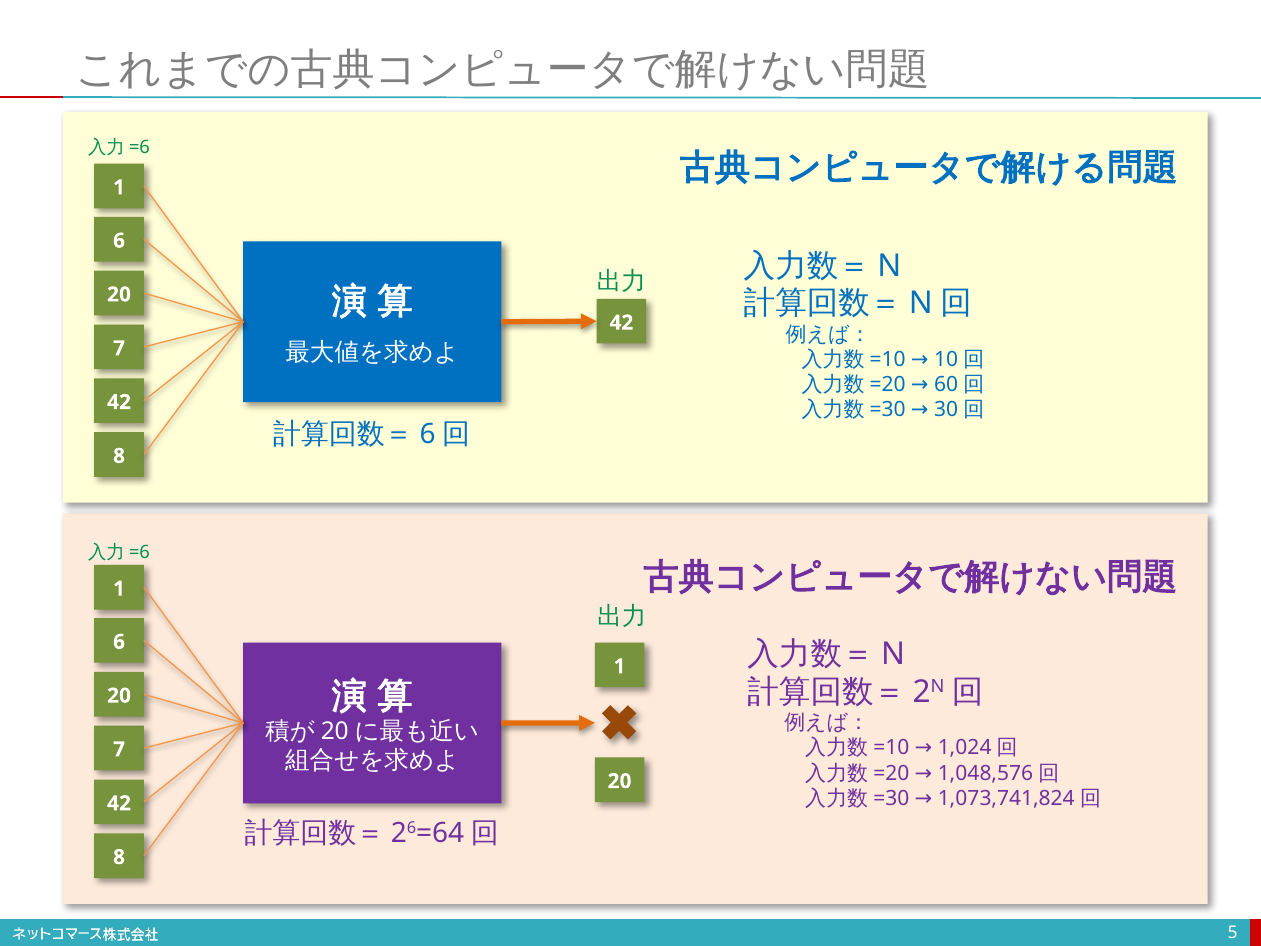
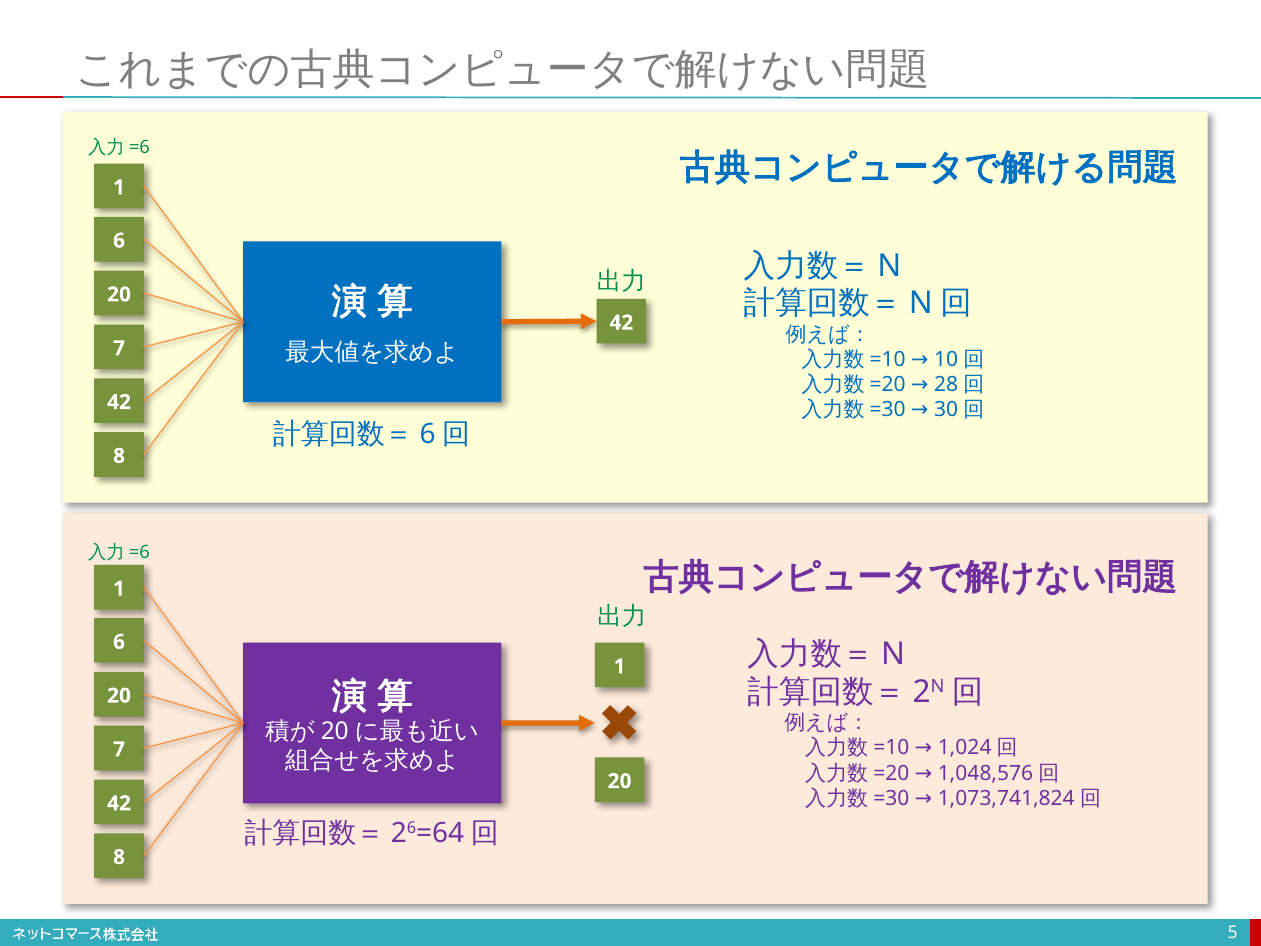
60: 60 -> 28 (946, 385)
